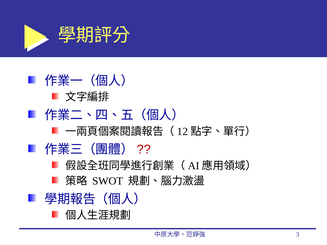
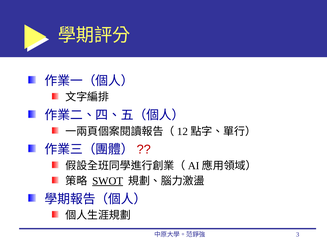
SWOT underline: none -> present (108, 181)
